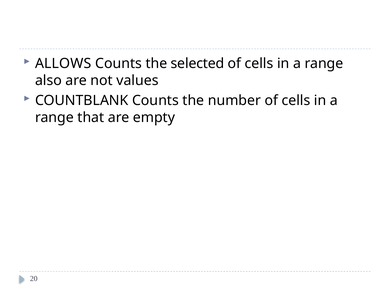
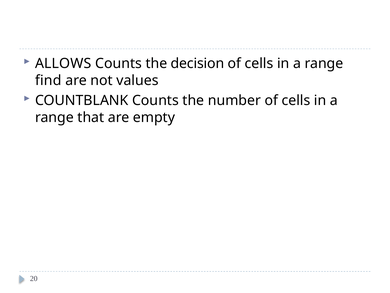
selected: selected -> decision (197, 63)
also: also -> find (48, 80)
